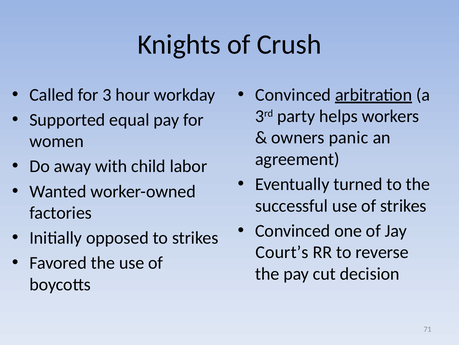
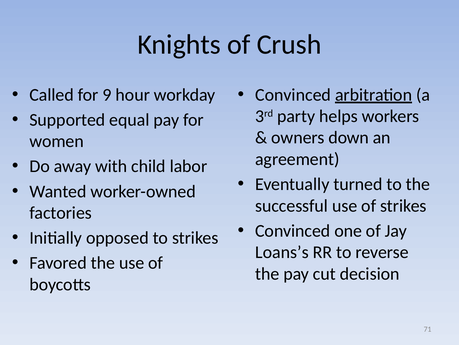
3: 3 -> 9 (107, 95)
panic: panic -> down (349, 137)
Court’s: Court’s -> Loans’s (282, 252)
